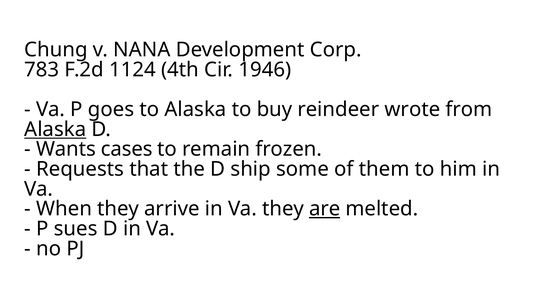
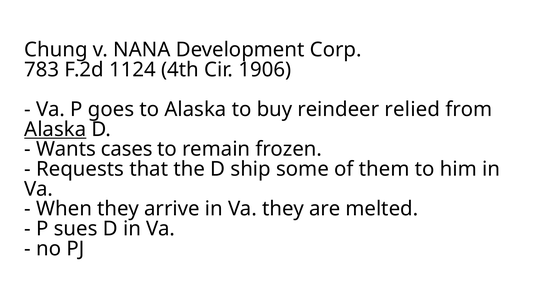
1946: 1946 -> 1906 (265, 70)
wrote: wrote -> relied (412, 109)
are underline: present -> none (325, 209)
